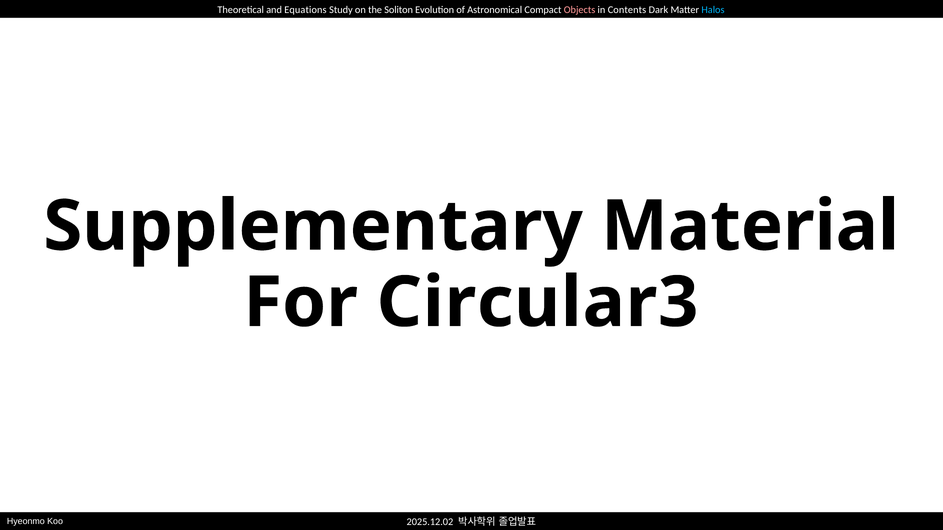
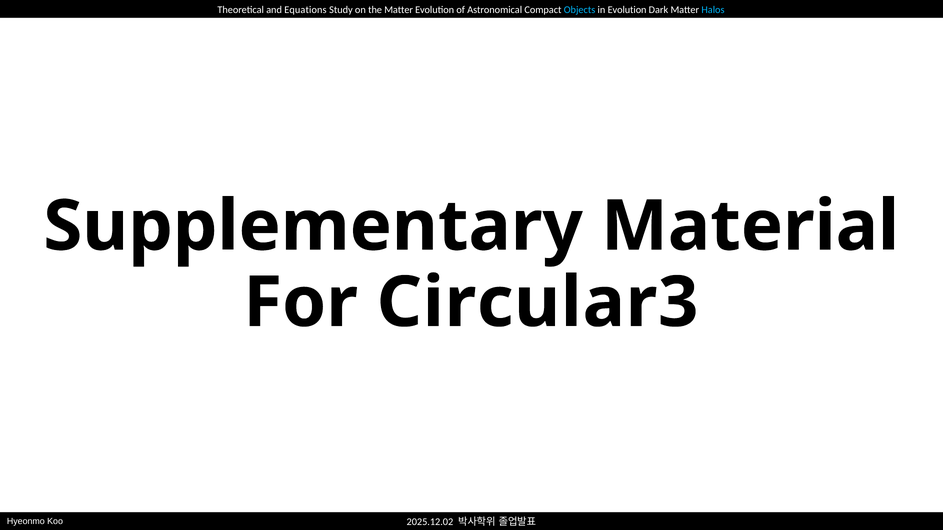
the Soliton: Soliton -> Matter (399, 10)
Objects colour: pink -> light blue (580, 10)
in Contents: Contents -> Evolution (627, 10)
